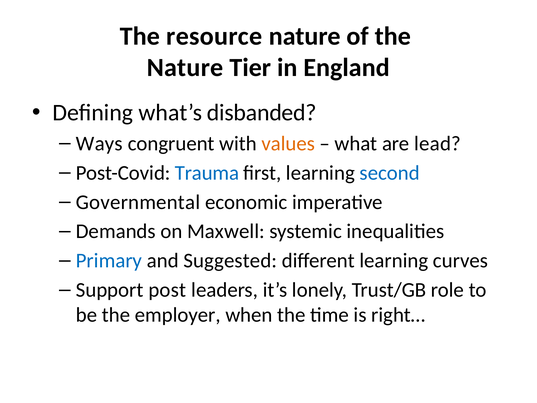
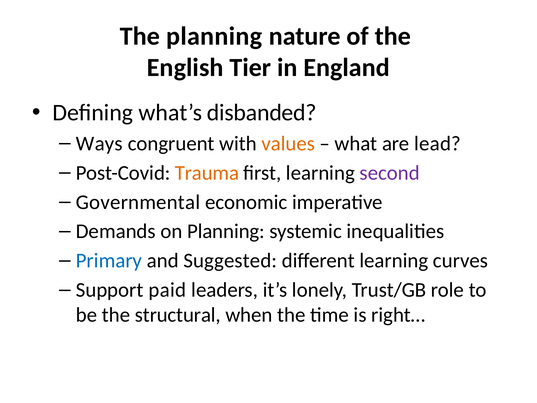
The resource: resource -> planning (214, 36)
Nature: Nature -> English (185, 68)
Trauma colour: blue -> orange (207, 173)
second colour: blue -> purple (390, 173)
on Maxwell: Maxwell -> Planning (226, 231)
post: post -> paid (167, 290)
employer: employer -> structural (178, 315)
